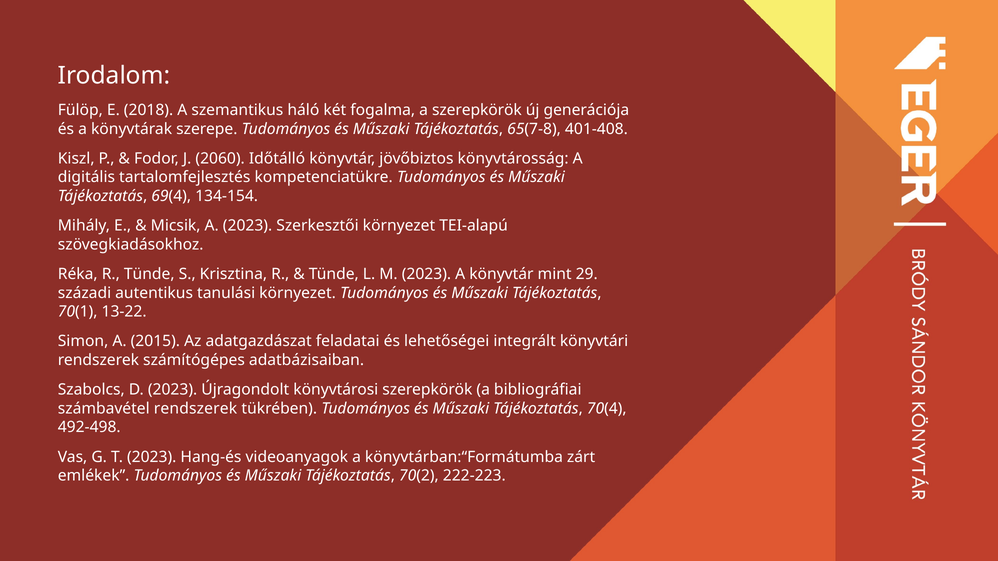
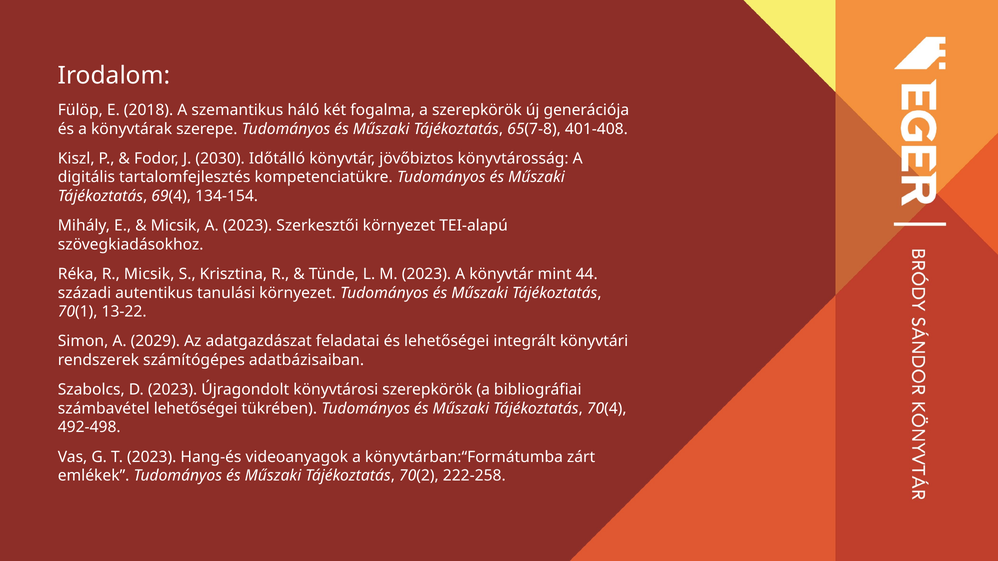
2060: 2060 -> 2030 (220, 159)
R Tünde: Tünde -> Micsik (149, 274)
29: 29 -> 44 (587, 274)
2015: 2015 -> 2029 (155, 342)
számbavétel rendszerek: rendszerek -> lehetőségei (196, 409)
222-223: 222-223 -> 222-258 (474, 476)
